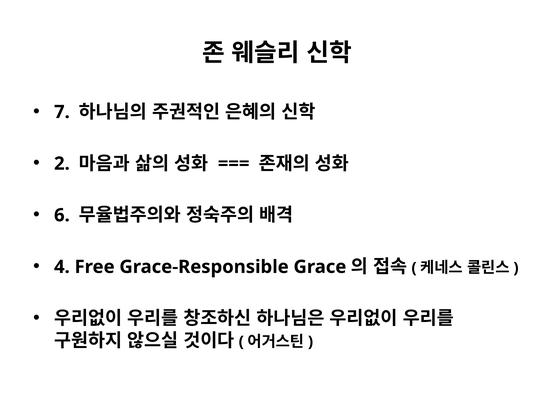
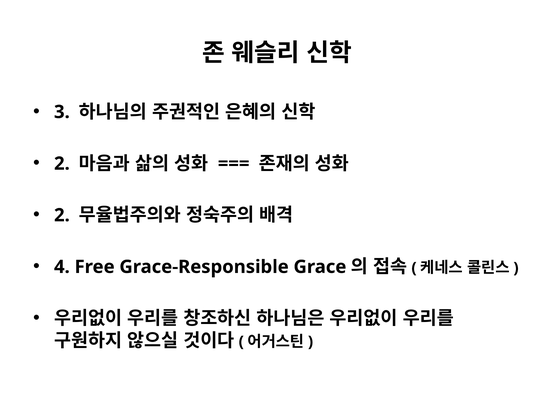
7: 7 -> 3 (62, 112)
6: 6 -> 2 (62, 215)
